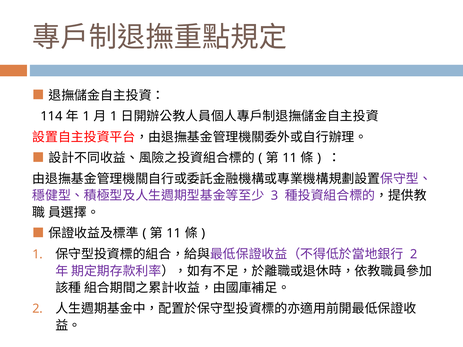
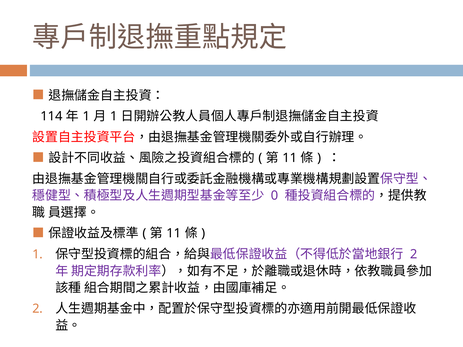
3: 3 -> 0 (274, 196)
